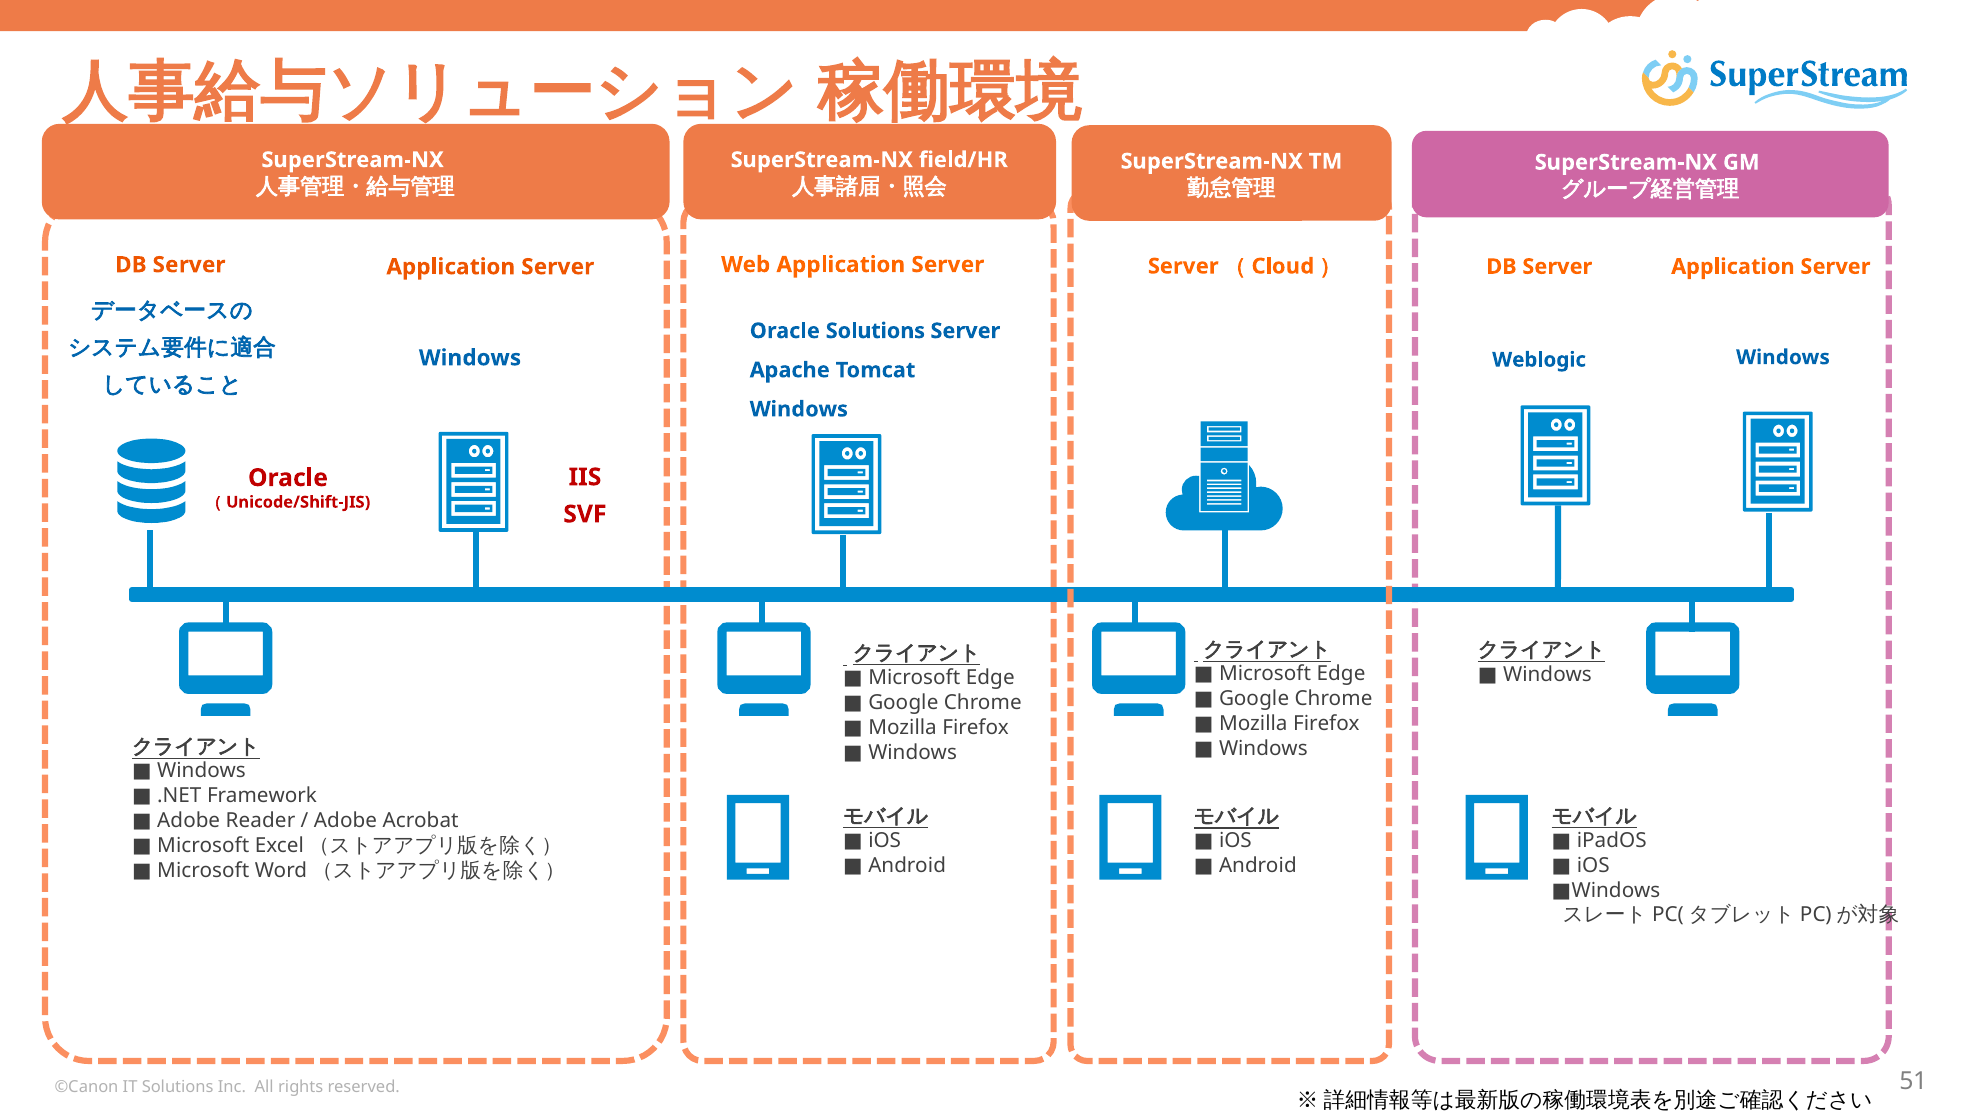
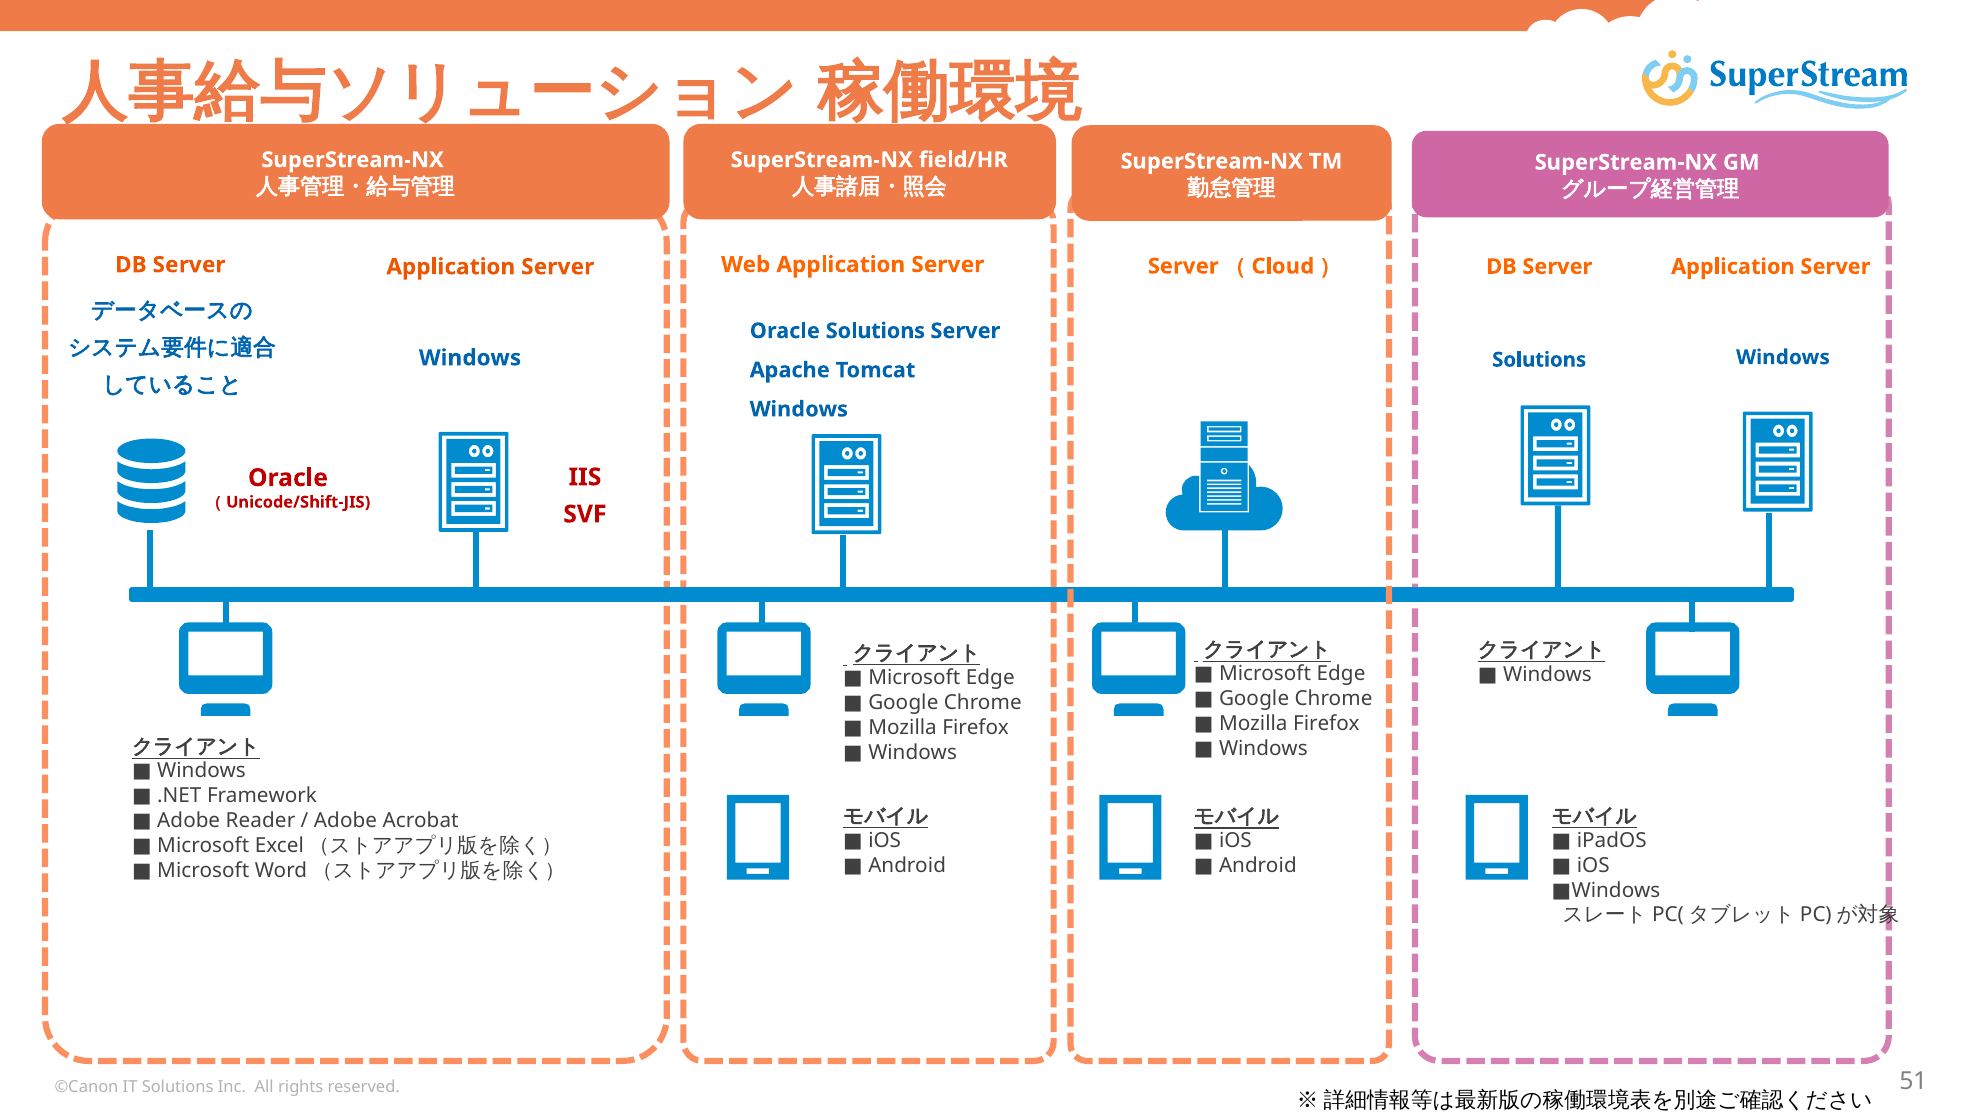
Weblogic: Weblogic -> Solutions (1539, 360)
